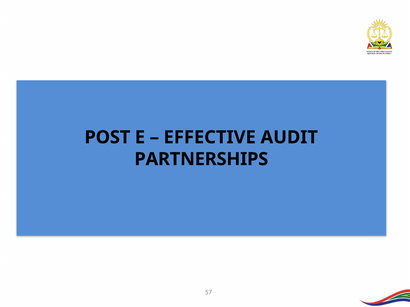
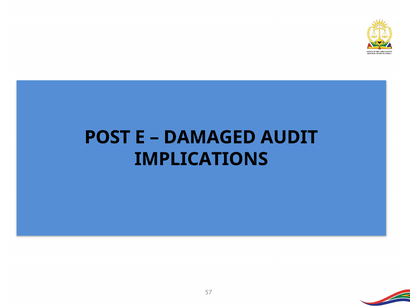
EFFECTIVE: EFFECTIVE -> DAMAGED (210, 138)
PARTNERSHIPS: PARTNERSHIPS -> IMPLICATIONS (201, 159)
